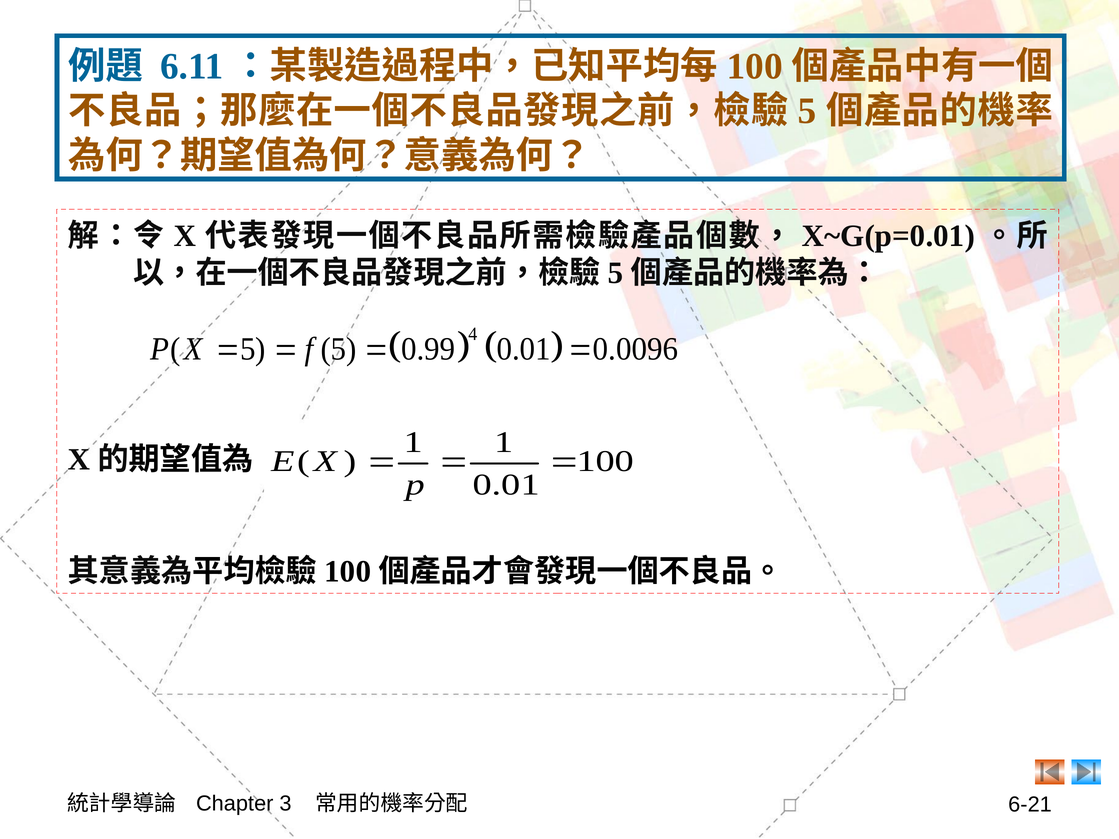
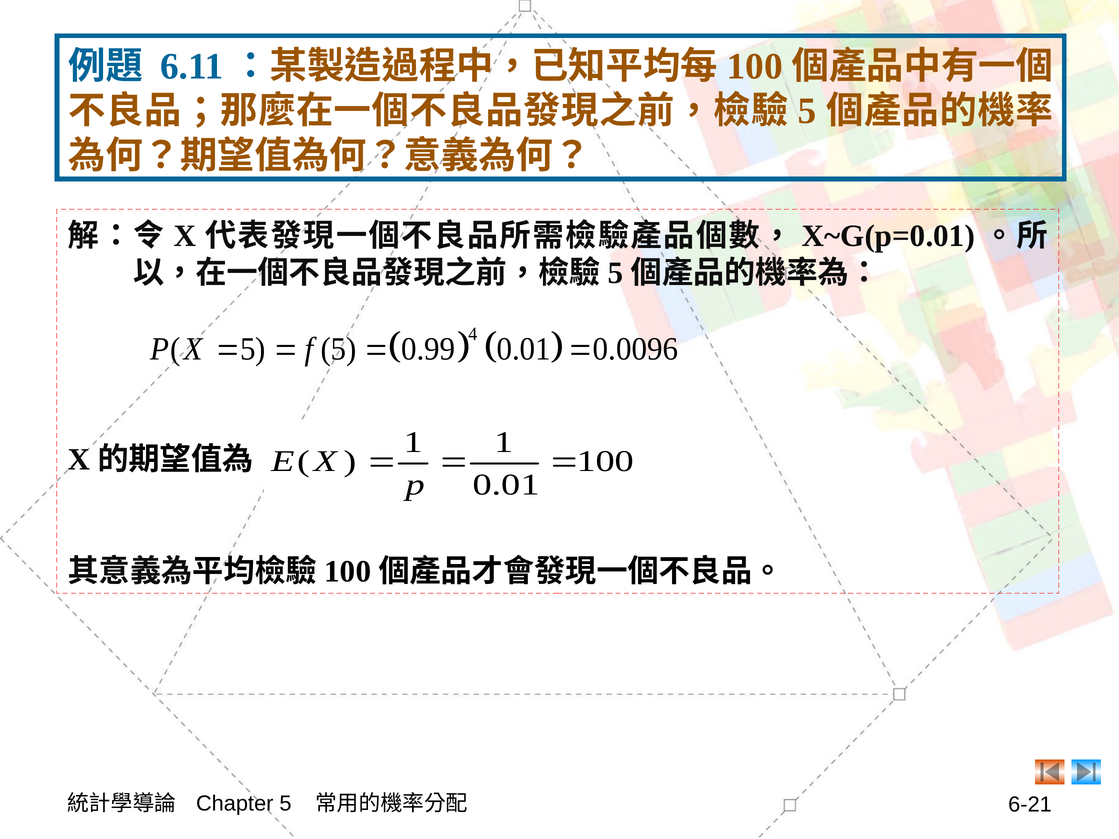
Chapter 3: 3 -> 5 (286, 804)
